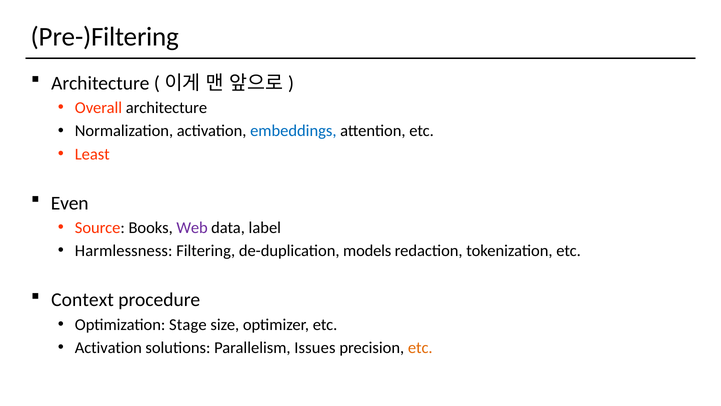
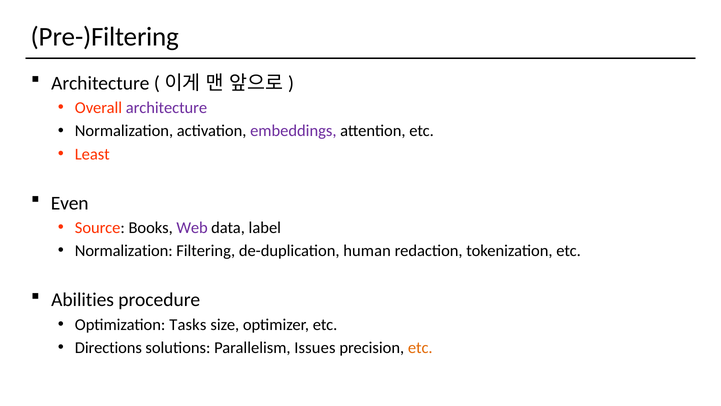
architecture colour: black -> purple (166, 108)
embeddings colour: blue -> purple (293, 131)
Harmlessness: Harmlessness -> Normalization (124, 251)
models: models -> human (367, 251)
Context: Context -> Abilities (83, 300)
Stage: Stage -> Tasks (188, 324)
Activation: Activation -> Directions (108, 347)
